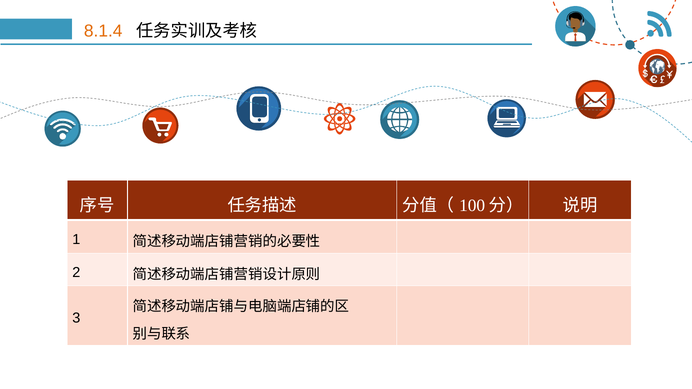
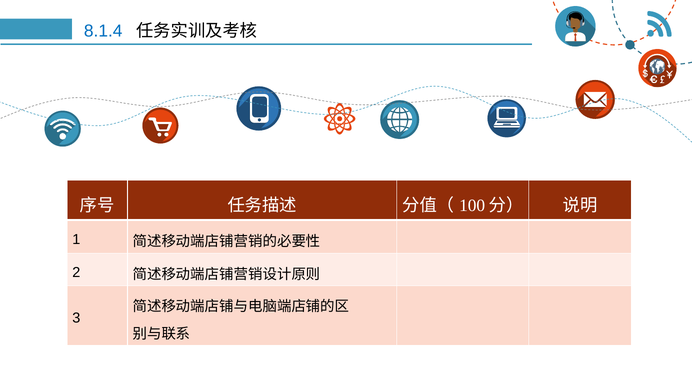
8.1.4 colour: orange -> blue (103, 31)
